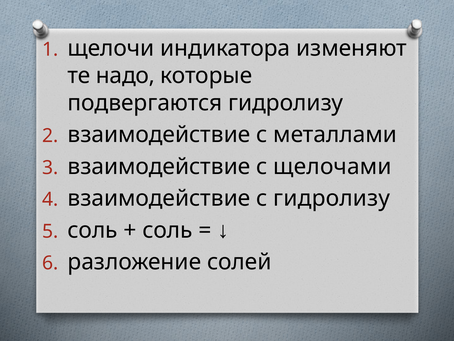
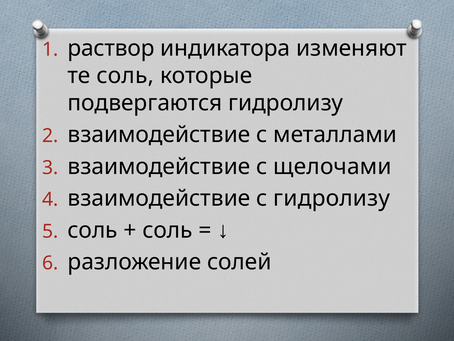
щелочи: щелочи -> раствор (111, 48)
те надо: надо -> соль (125, 76)
